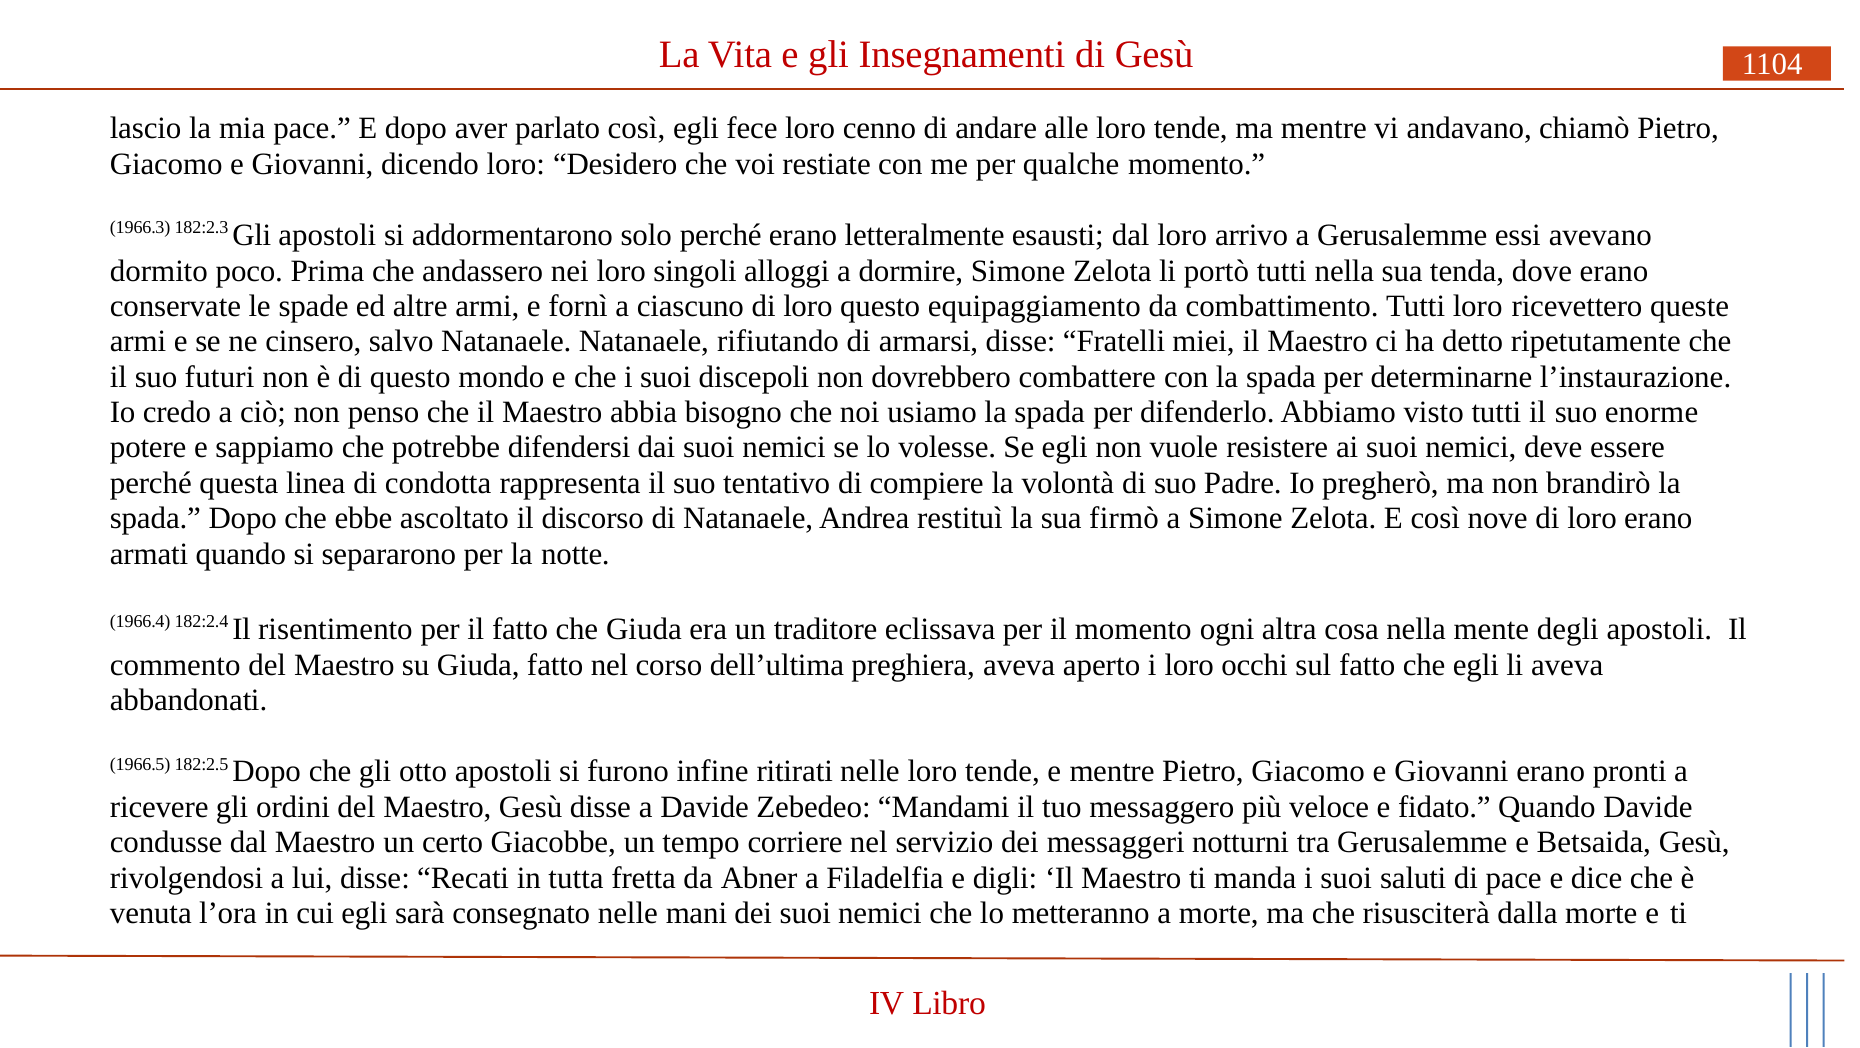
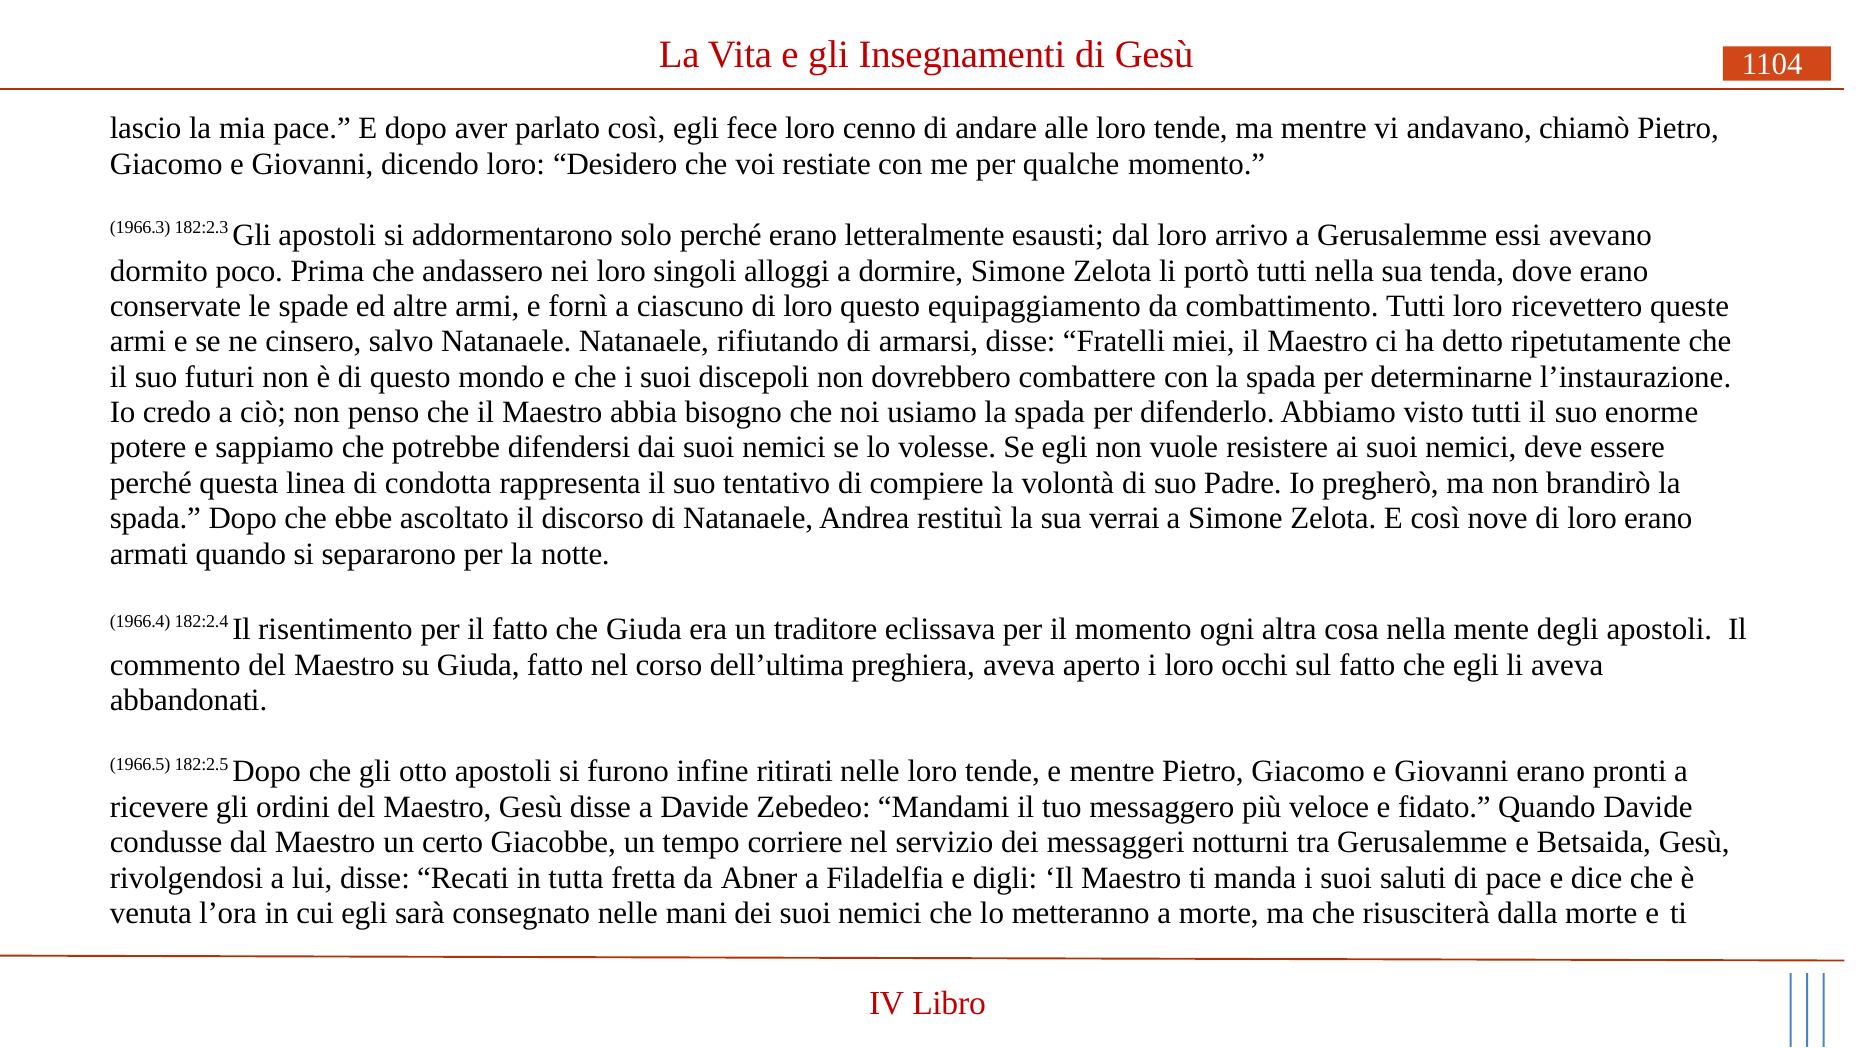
firmò: firmò -> verrai (1124, 518)
